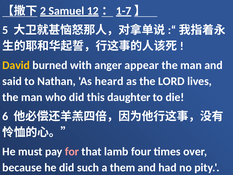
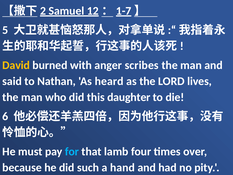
appear: appear -> scribes (142, 65)
for colour: pink -> light blue (72, 151)
them: them -> hand (122, 167)
